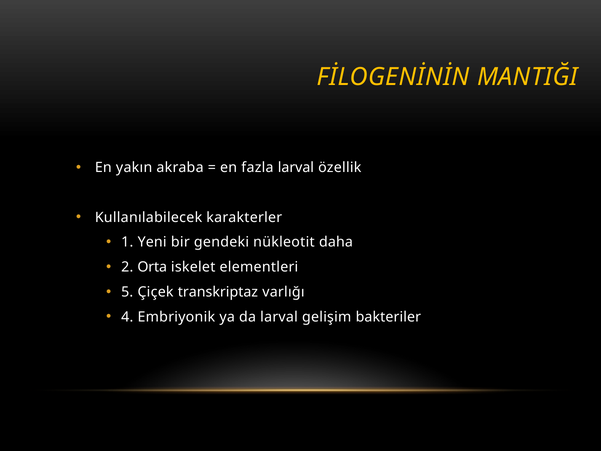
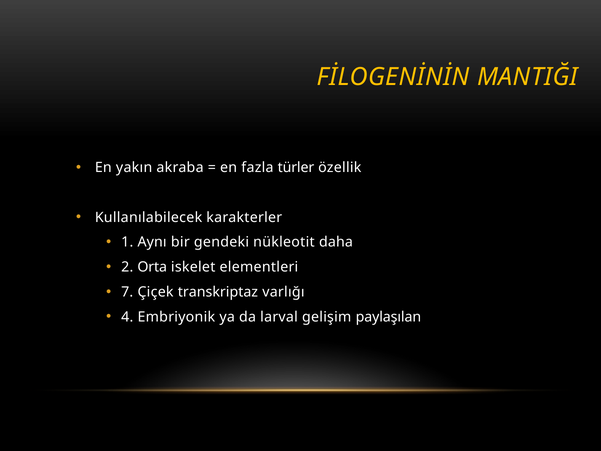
fazla larval: larval -> türler (296, 167)
Yeni: Yeni -> Aynı (152, 242)
5: 5 -> 7 (127, 292)
bakteriler: bakteriler -> paylaşılan (388, 317)
